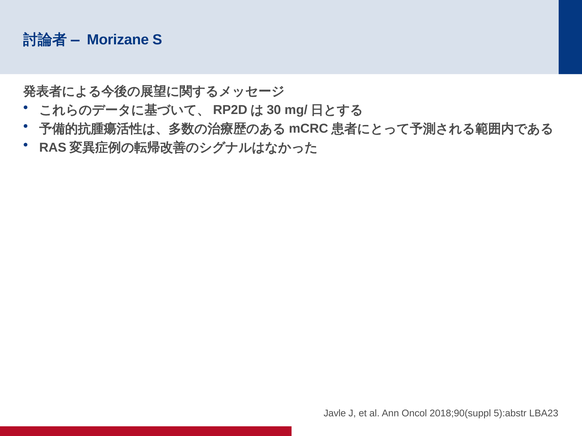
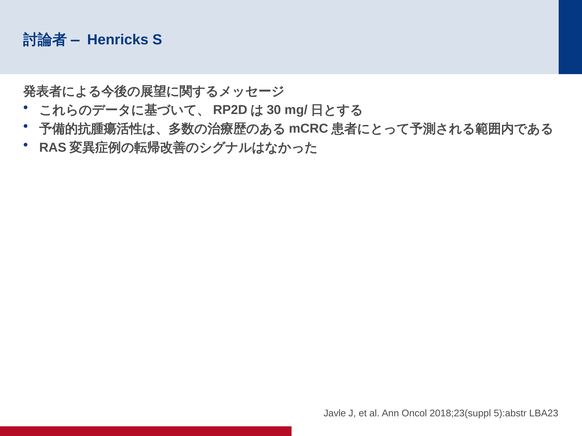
Morizane: Morizane -> Henricks (118, 40)
2018;90(suppl: 2018;90(suppl -> 2018;23(suppl (460, 414)
